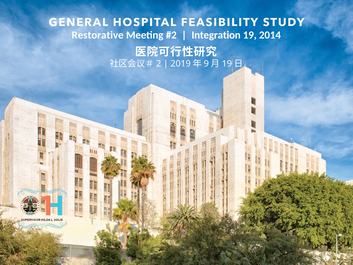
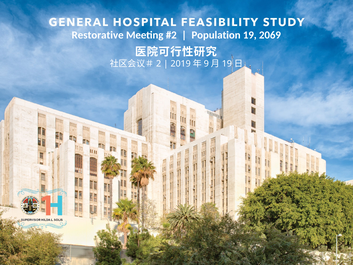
Integration: Integration -> Population (216, 35)
2014: 2014 -> 2069 (270, 35)
